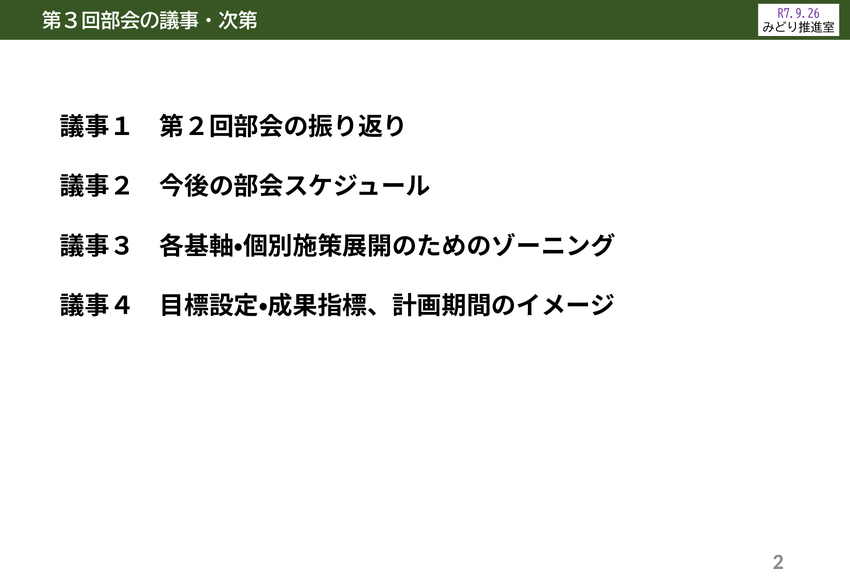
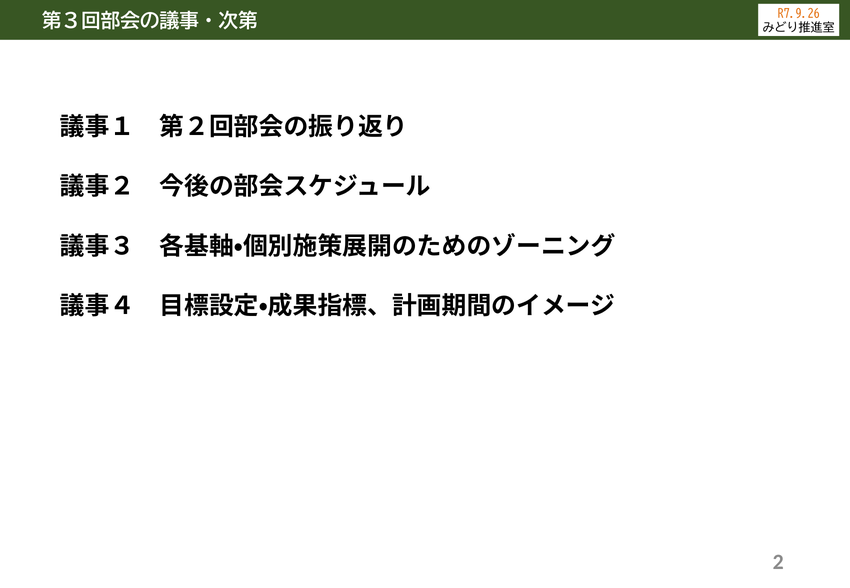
R7.9.26 colour: purple -> orange (799, 14)
